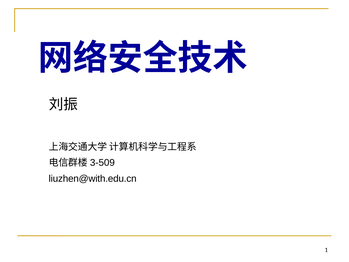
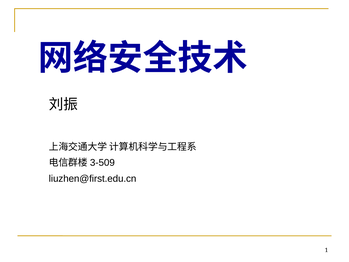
liuzhen@with.edu.cn: liuzhen@with.edu.cn -> liuzhen@first.edu.cn (93, 179)
